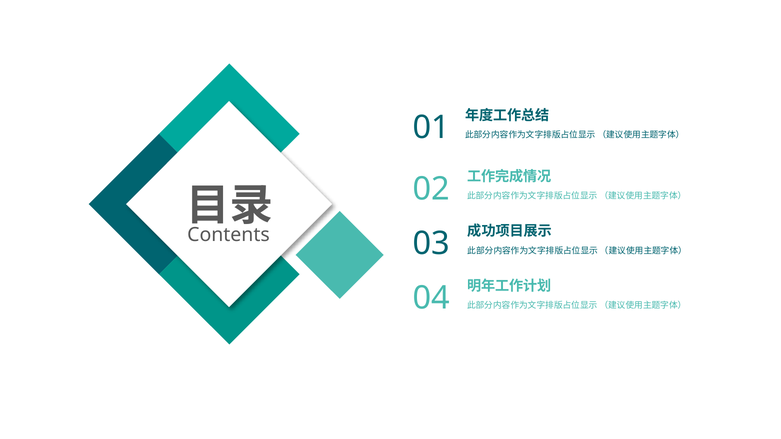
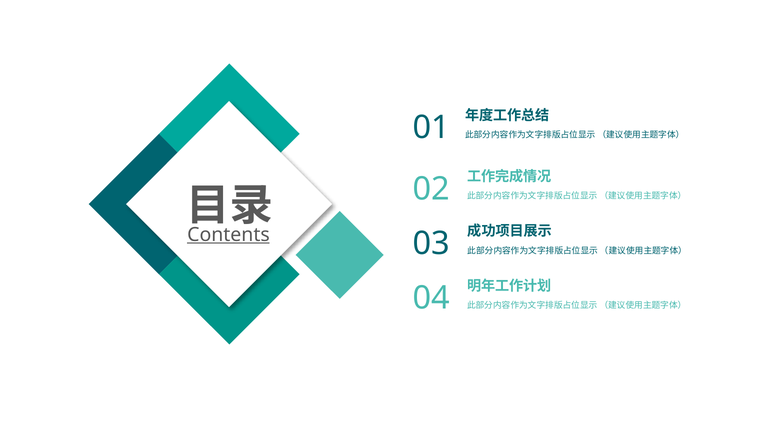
Contents underline: none -> present (228, 235)
